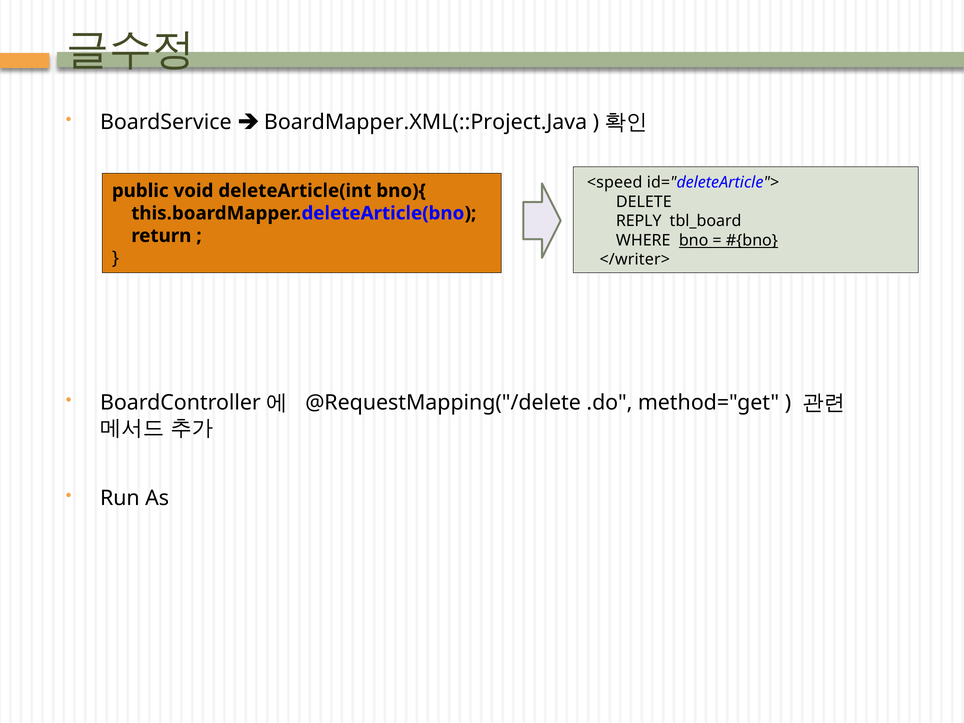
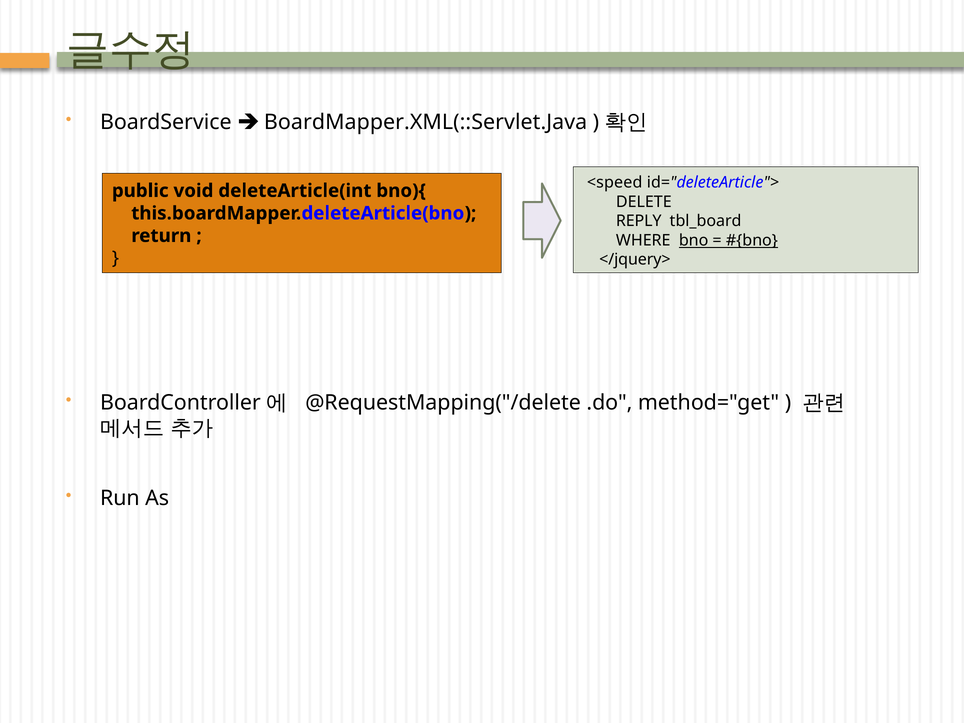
BoardMapper.XML(::Project.Java: BoardMapper.XML(::Project.Java -> BoardMapper.XML(::Servlet.Java (426, 122)
</writer>: </writer> -> </jquery> (635, 260)
